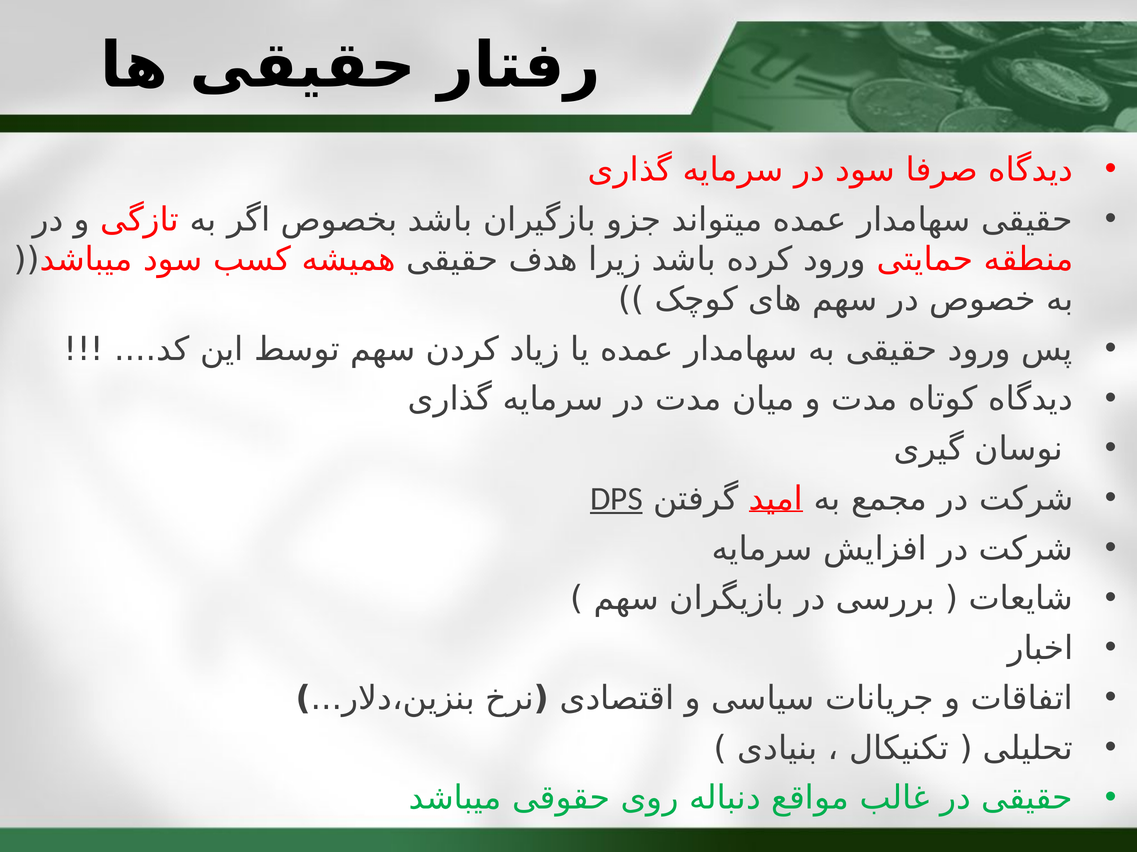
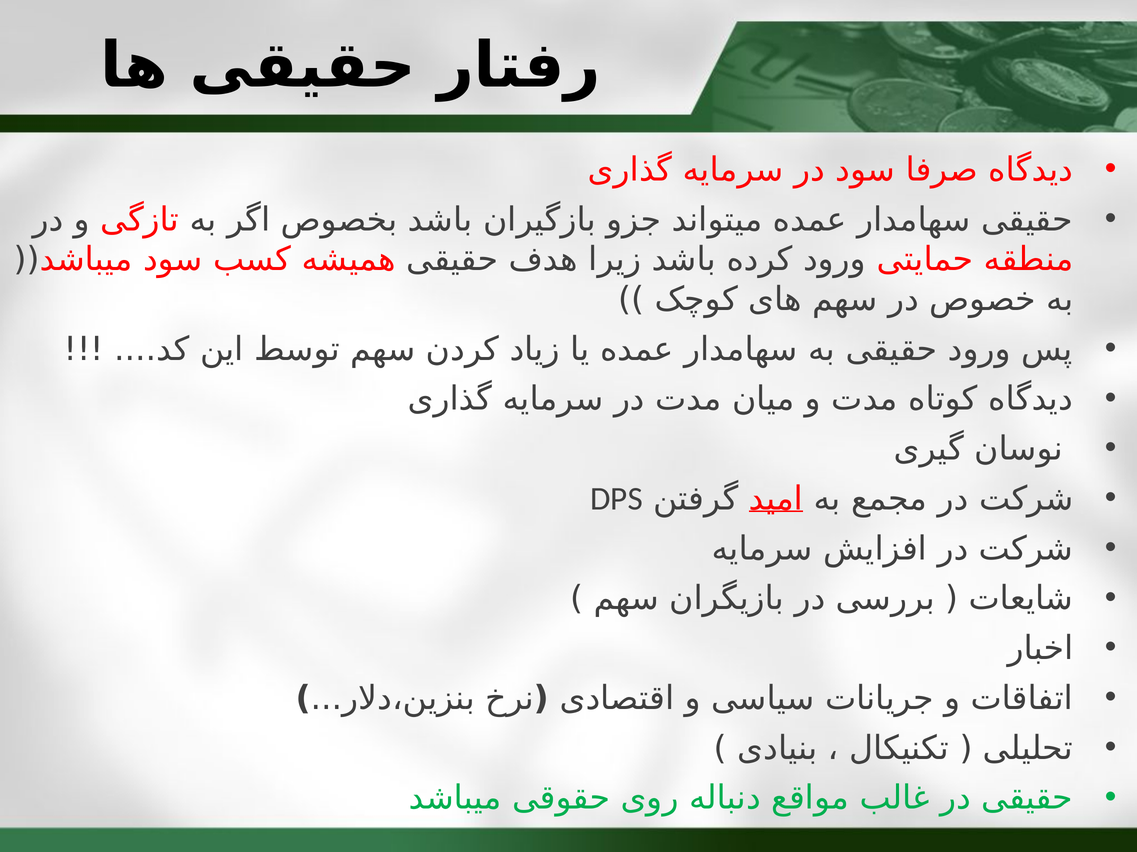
DPS underline: present -> none (616, 499)
